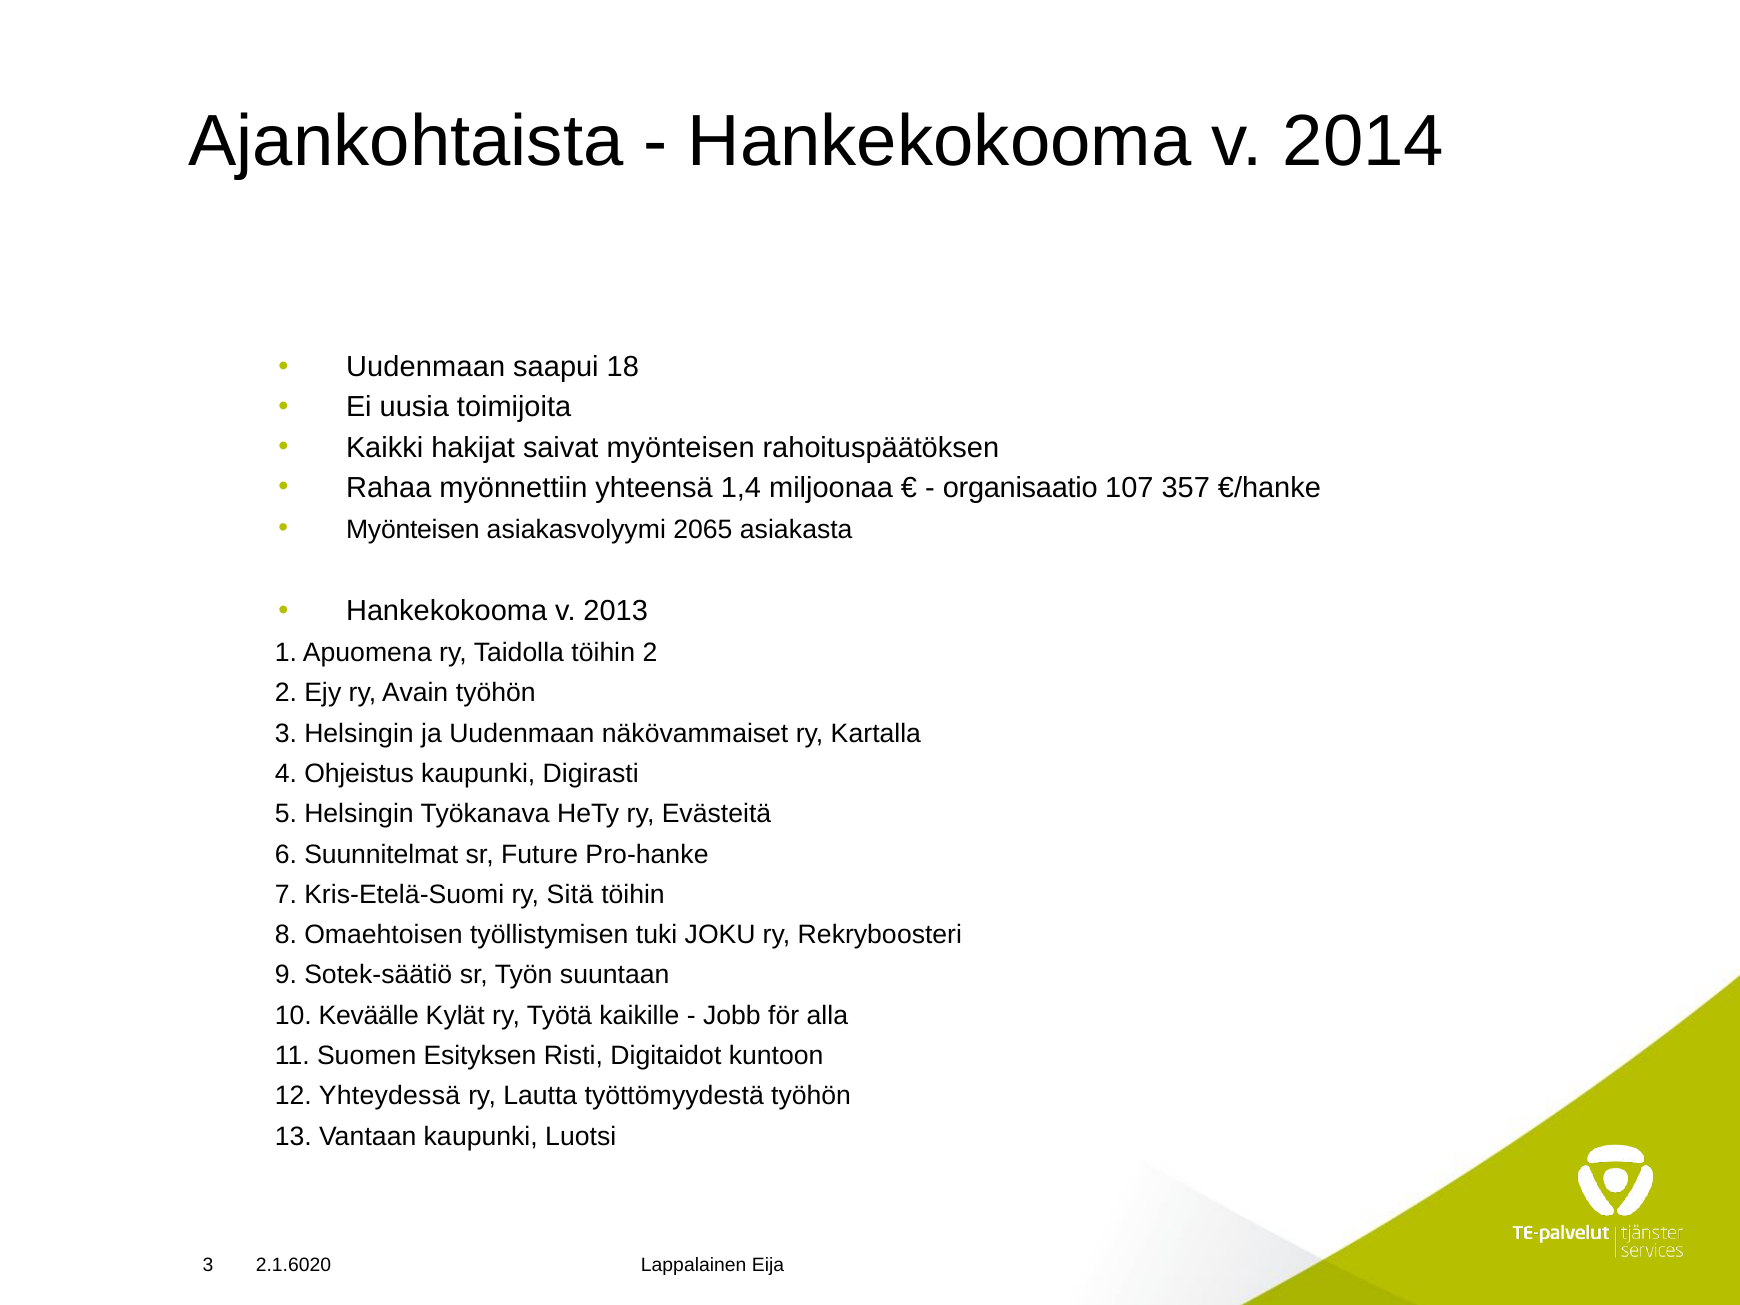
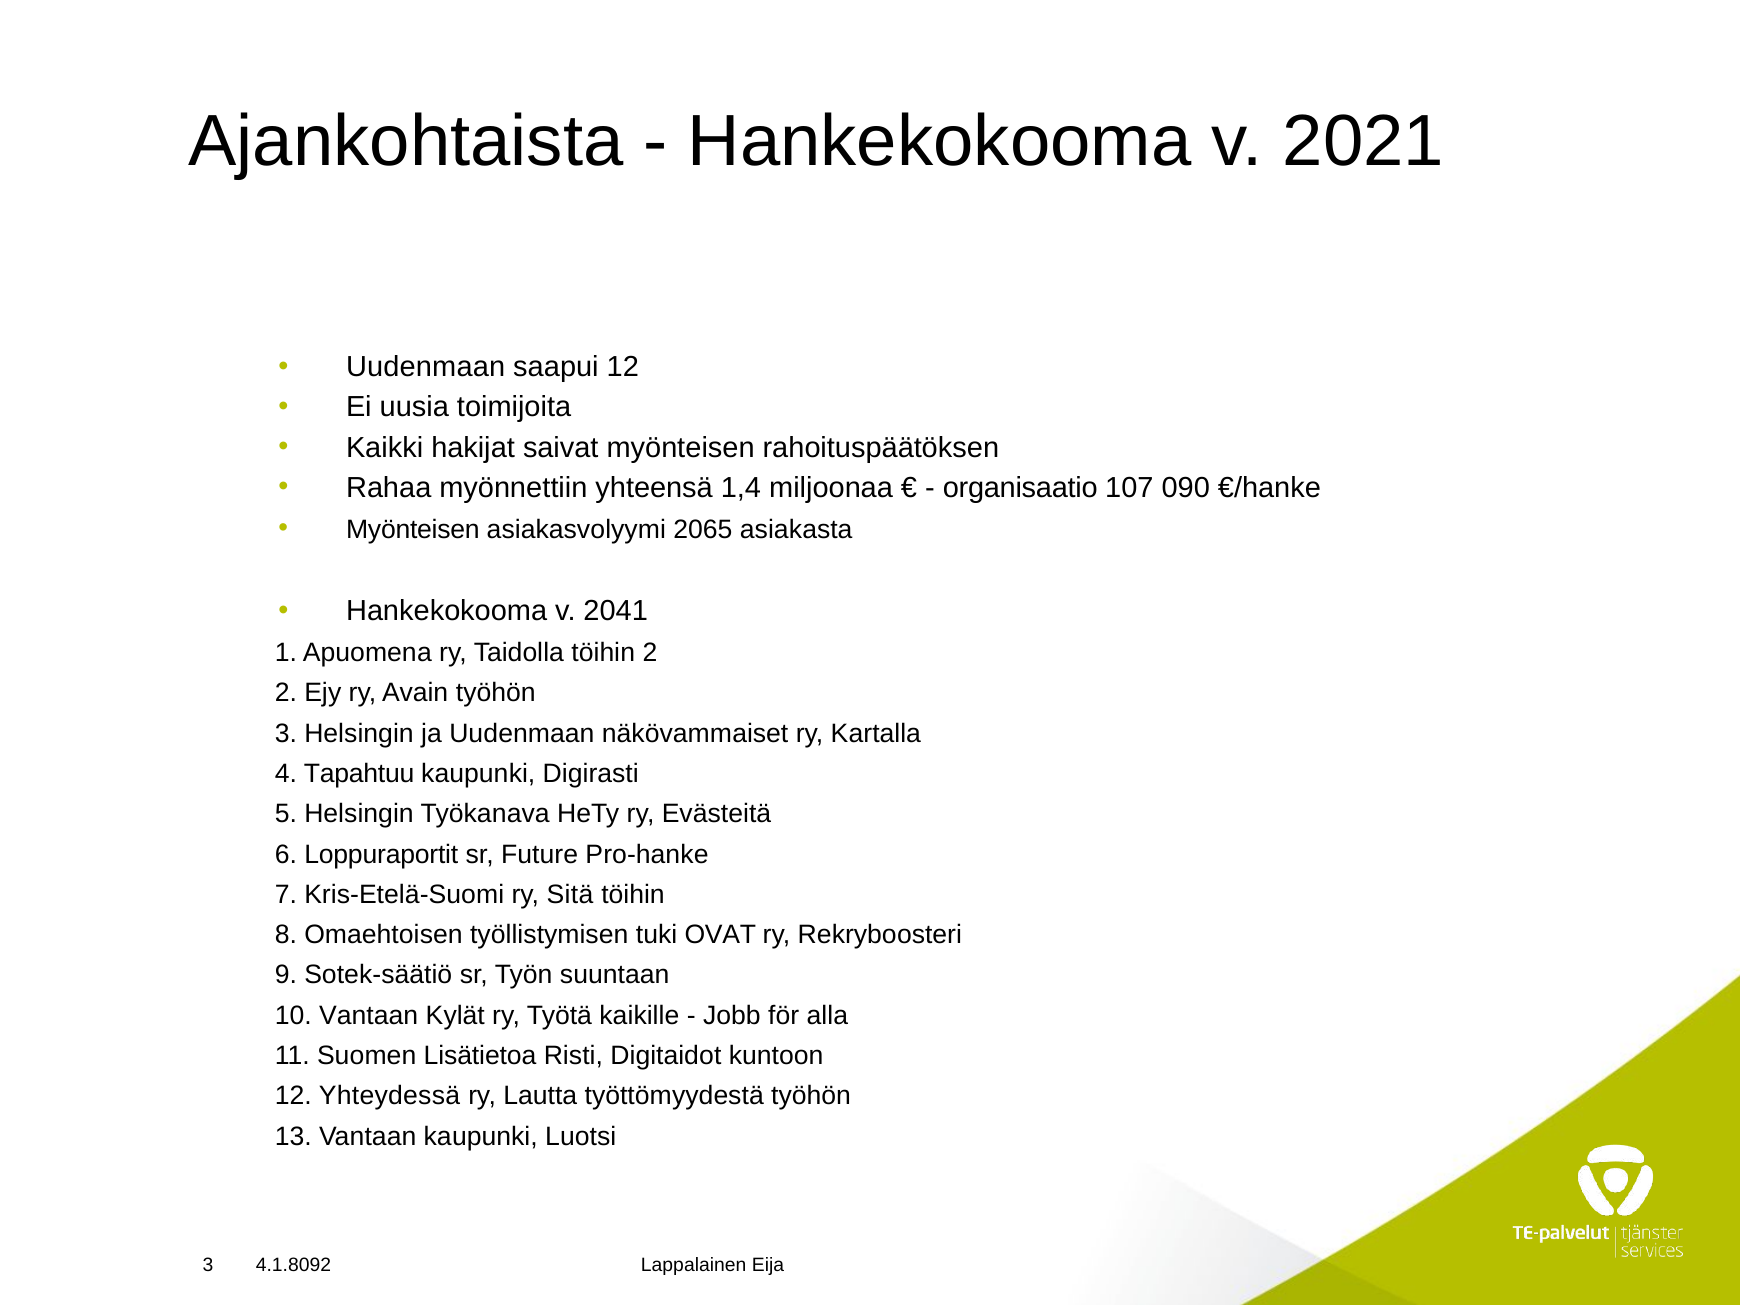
2014: 2014 -> 2021 (1363, 142)
saapui 18: 18 -> 12 (623, 367)
357: 357 -> 090 (1186, 488)
2013: 2013 -> 2041 (616, 611)
Ohjeistus: Ohjeistus -> Tapahtuu (359, 774)
Suunnitelmat: Suunnitelmat -> Loppuraportit (381, 854)
JOKU: JOKU -> OVAT (720, 935)
10 Keväälle: Keväälle -> Vantaan (369, 1015)
Esityksen: Esityksen -> Lisätietoa (480, 1056)
2.1.6020: 2.1.6020 -> 4.1.8092 (293, 1265)
